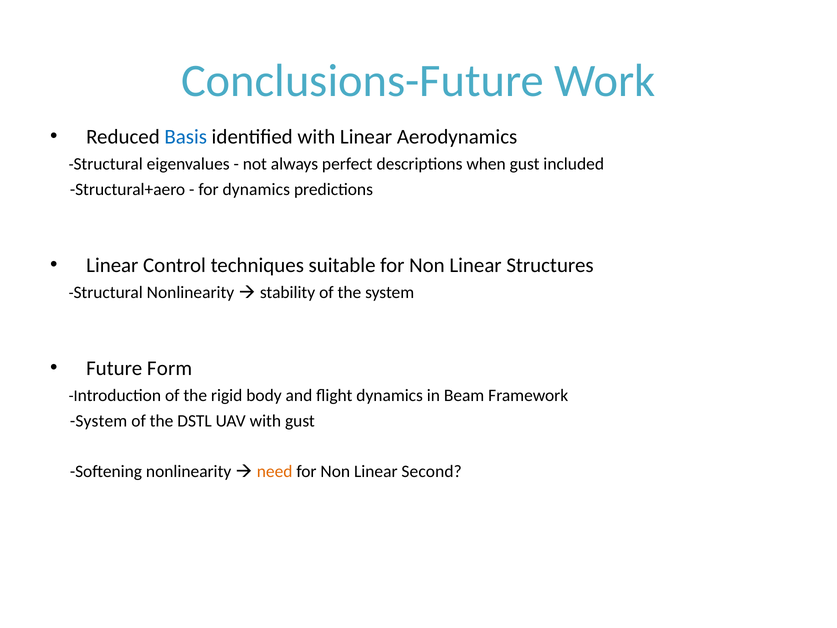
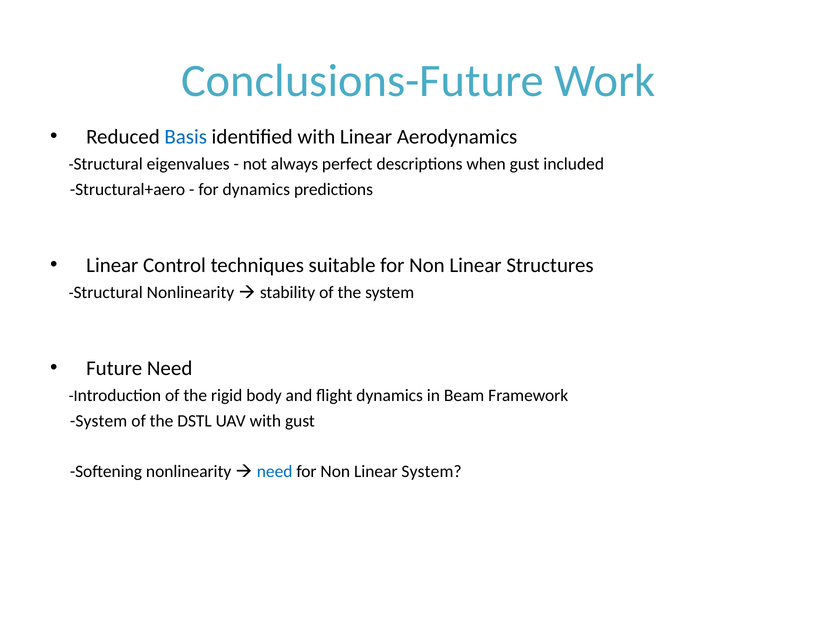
Future Form: Form -> Need (170, 368)
need colour: orange -> blue (275, 471)
Linear Second: Second -> System (432, 471)
